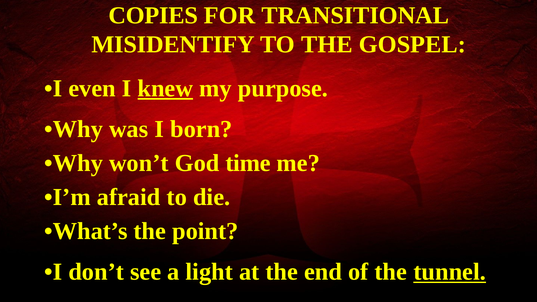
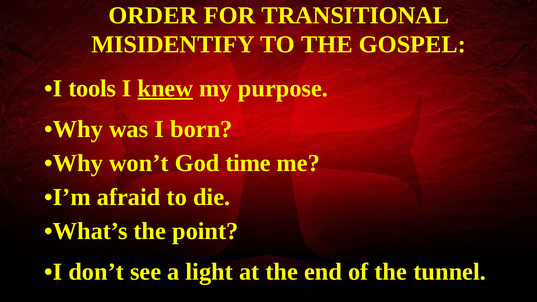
COPIES: COPIES -> ORDER (153, 15)
even: even -> tools (92, 88)
tunnel underline: present -> none (450, 272)
